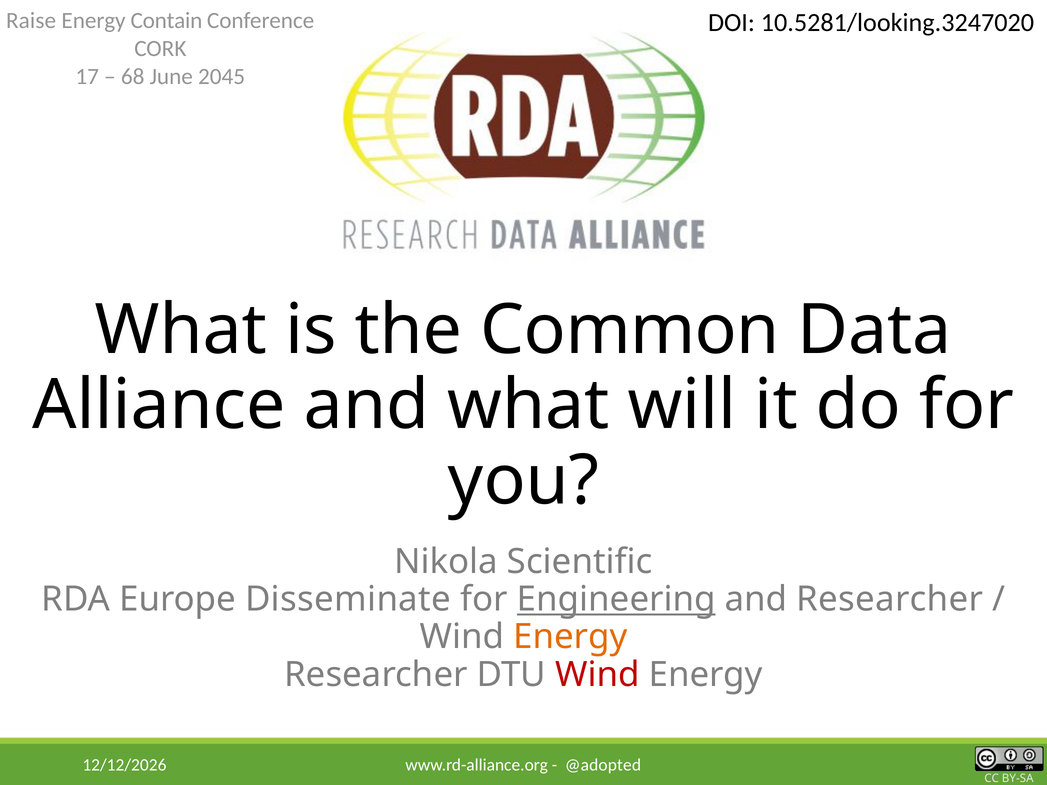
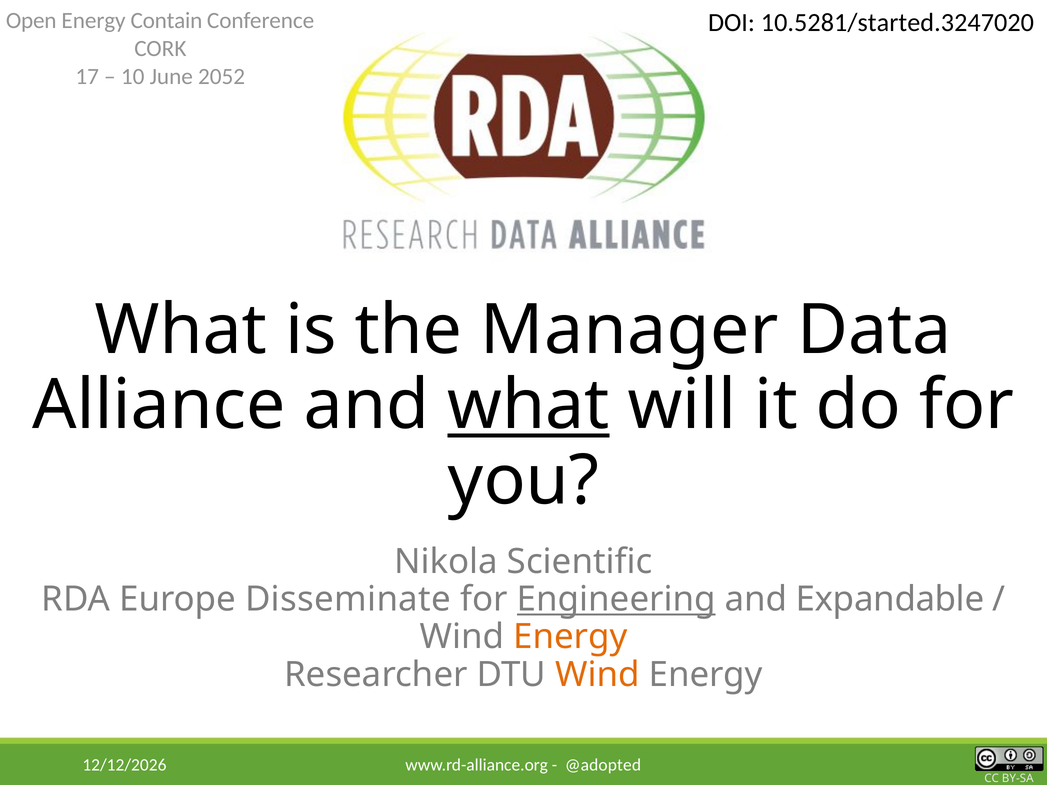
Raise: Raise -> Open (31, 21)
10.5281/looking.3247020: 10.5281/looking.3247020 -> 10.5281/started.3247020 (897, 23)
68: 68 -> 10 (133, 77)
2045: 2045 -> 2052 (222, 77)
Common: Common -> Manager (630, 330)
what underline: none -> present (528, 406)
and Researcher: Researcher -> Expandable (890, 599)
Wind colour: red -> orange (597, 675)
